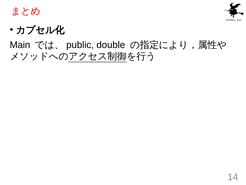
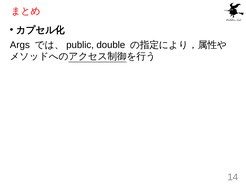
Main: Main -> Args (20, 45)
